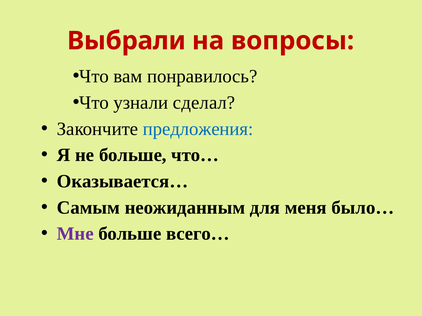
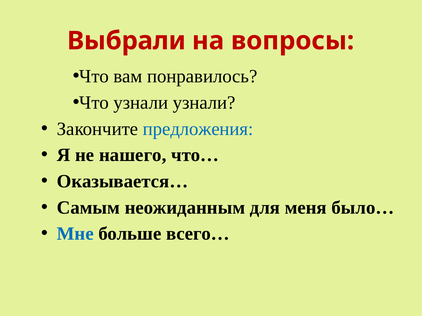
узнали сделал: сделал -> узнали (204, 103)
не больше: больше -> нашего (133, 155)
Мне colour: purple -> blue (75, 234)
